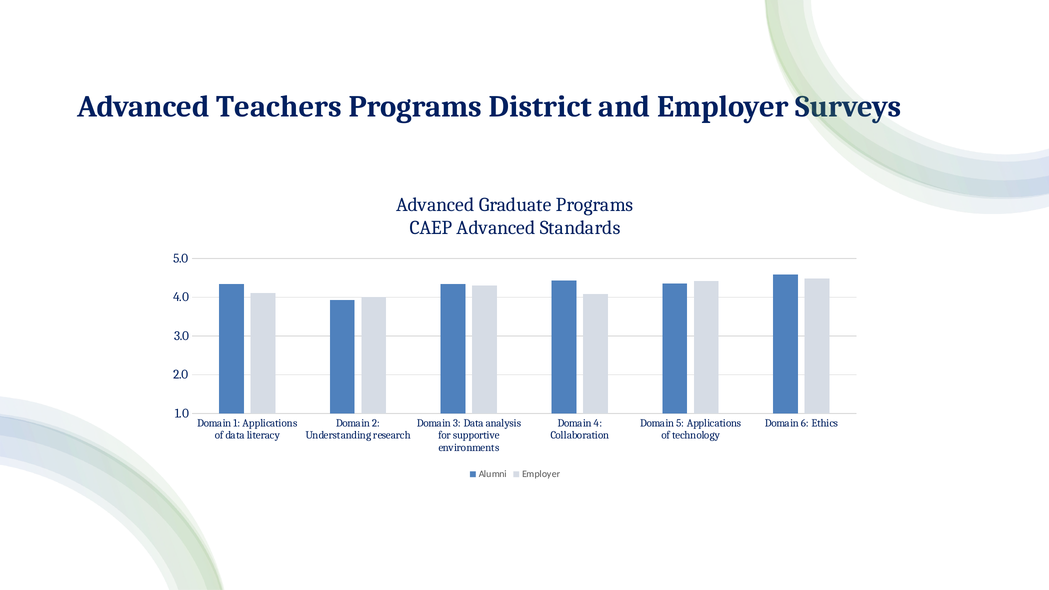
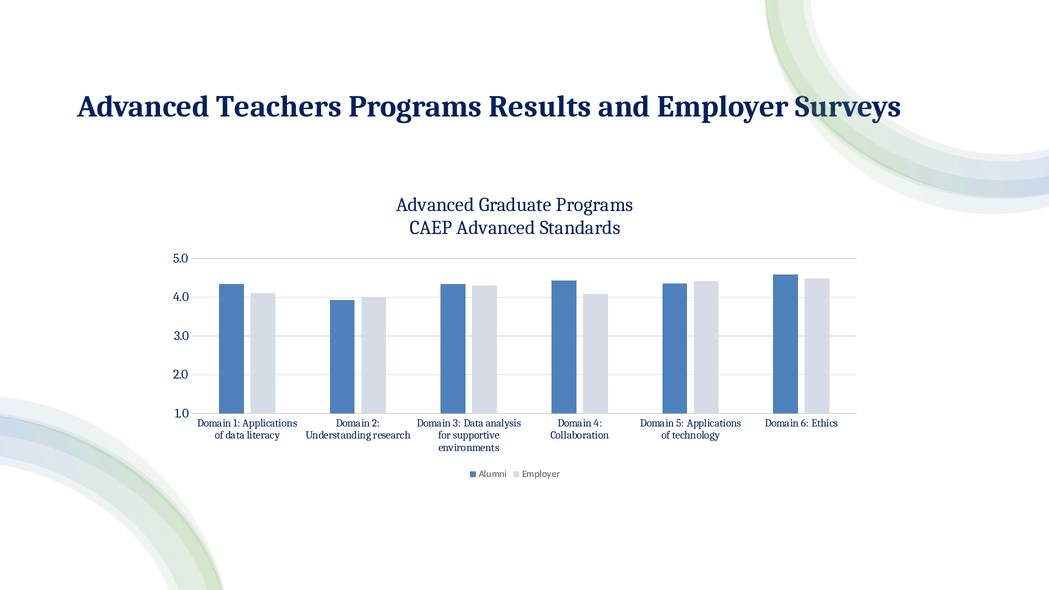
District: District -> Results (540, 107)
